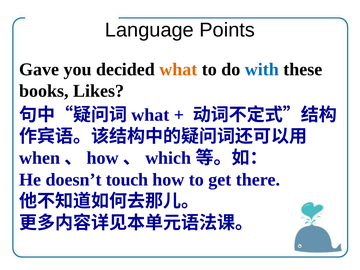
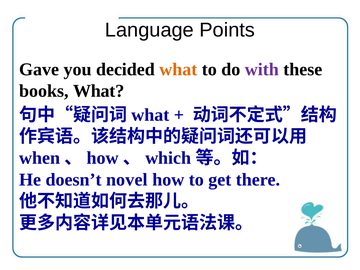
with colour: blue -> purple (262, 69)
books Likes: Likes -> What (99, 91)
touch: touch -> novel (127, 180)
